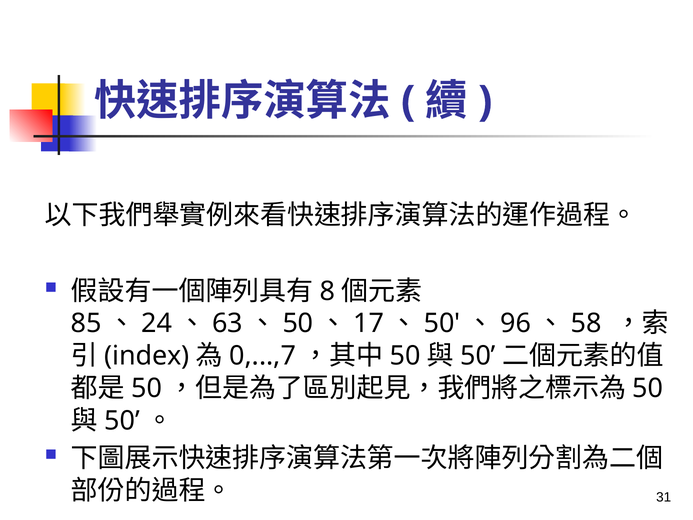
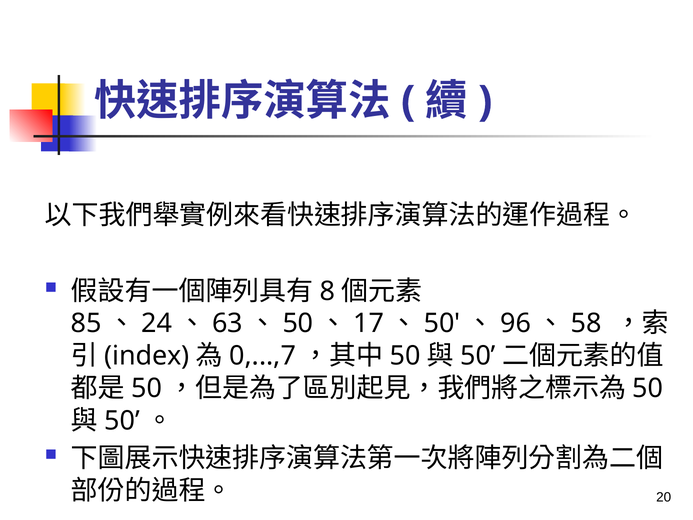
31: 31 -> 20 (664, 497)
